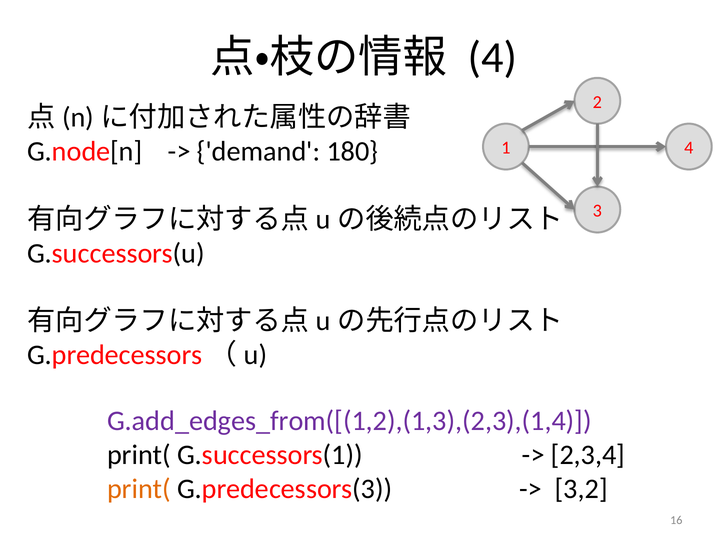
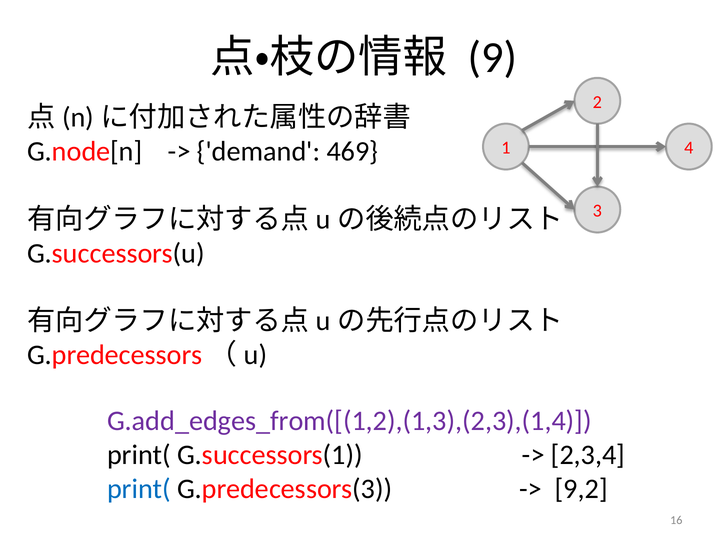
4: 4 -> 9 (493, 58)
180: 180 -> 469 (352, 151)
print( colour: orange -> blue (139, 488)
3,2: 3,2 -> 9,2 (581, 488)
